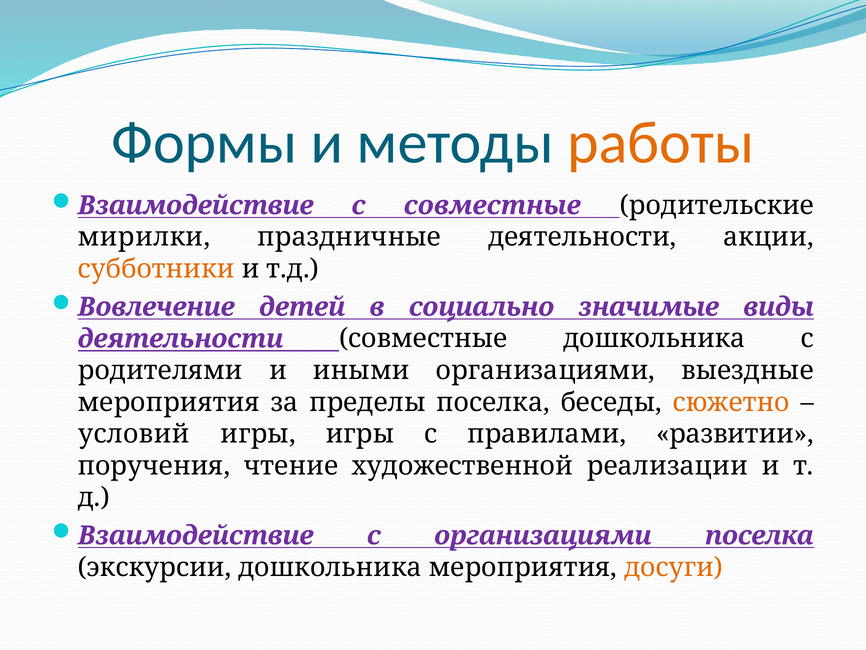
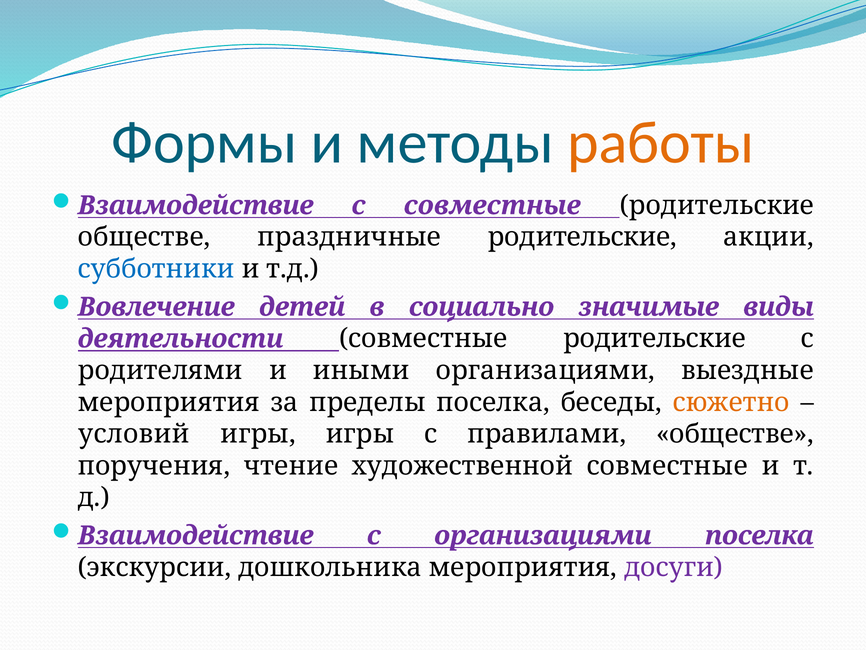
мирилки: мирилки -> обществе (144, 237)
праздничные деятельности: деятельности -> родительские (582, 237)
субботники colour: orange -> blue (156, 269)
деятельности совместные дошкольника: дошкольника -> родительские (654, 338)
правилами развитии: развитии -> обществе (735, 434)
художественной реализации: реализации -> совместные (667, 465)
досуги colour: orange -> purple (674, 567)
